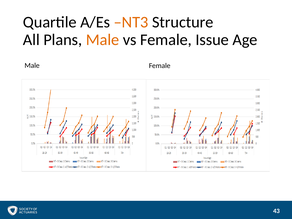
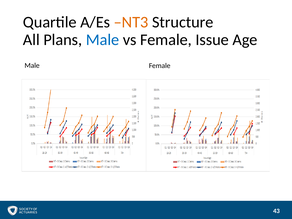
Male colour: orange -> blue (102, 40)
